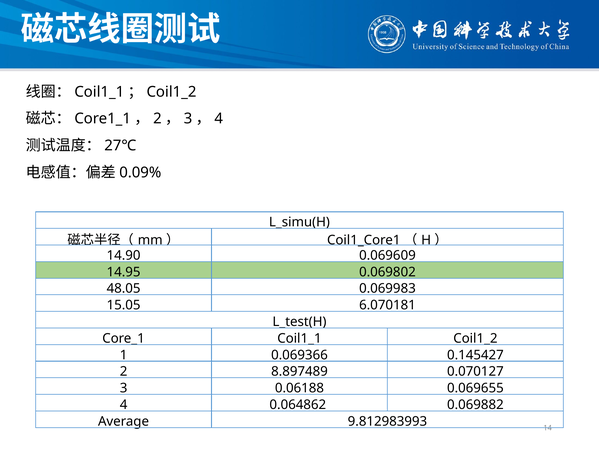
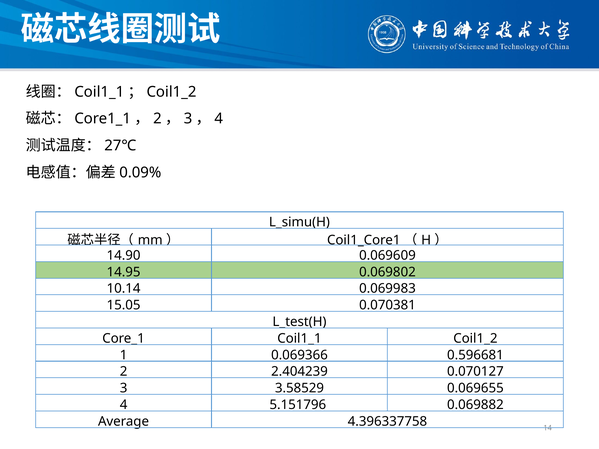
48.05: 48.05 -> 10.14 (124, 289)
6.070181: 6.070181 -> 0.070381 (387, 305)
0.145427: 0.145427 -> 0.596681 (475, 355)
8.897489: 8.897489 -> 2.404239 (299, 372)
0.06188: 0.06188 -> 3.58529 (299, 388)
0.064862: 0.064862 -> 5.151796 (298, 405)
9.812983993: 9.812983993 -> 4.396337758 (387, 422)
